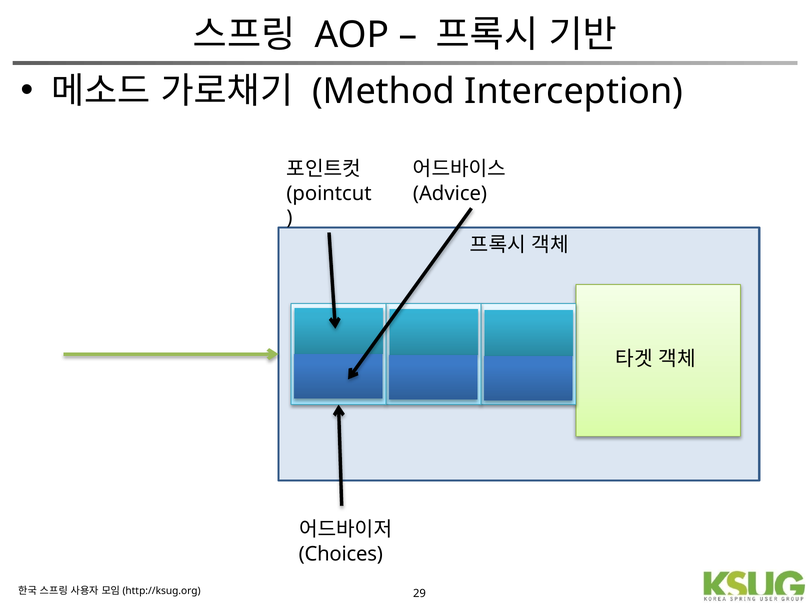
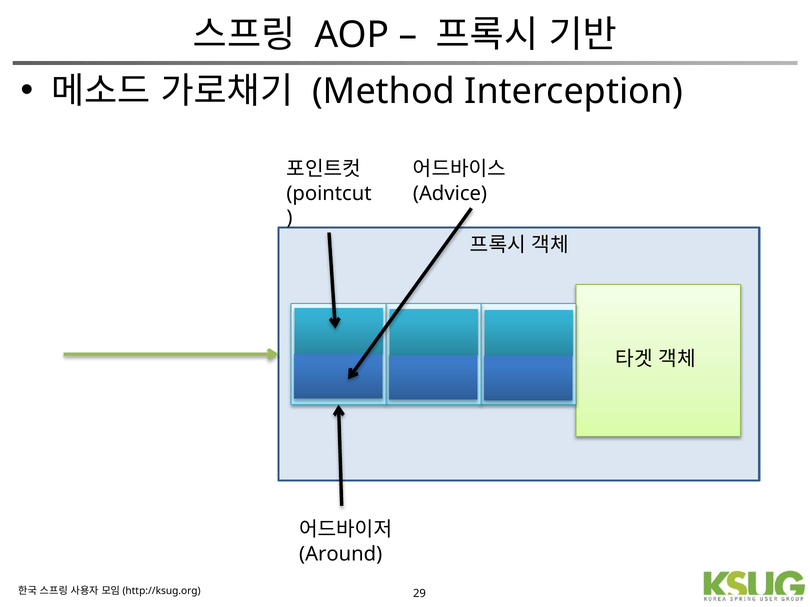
Choices: Choices -> Around (341, 554)
